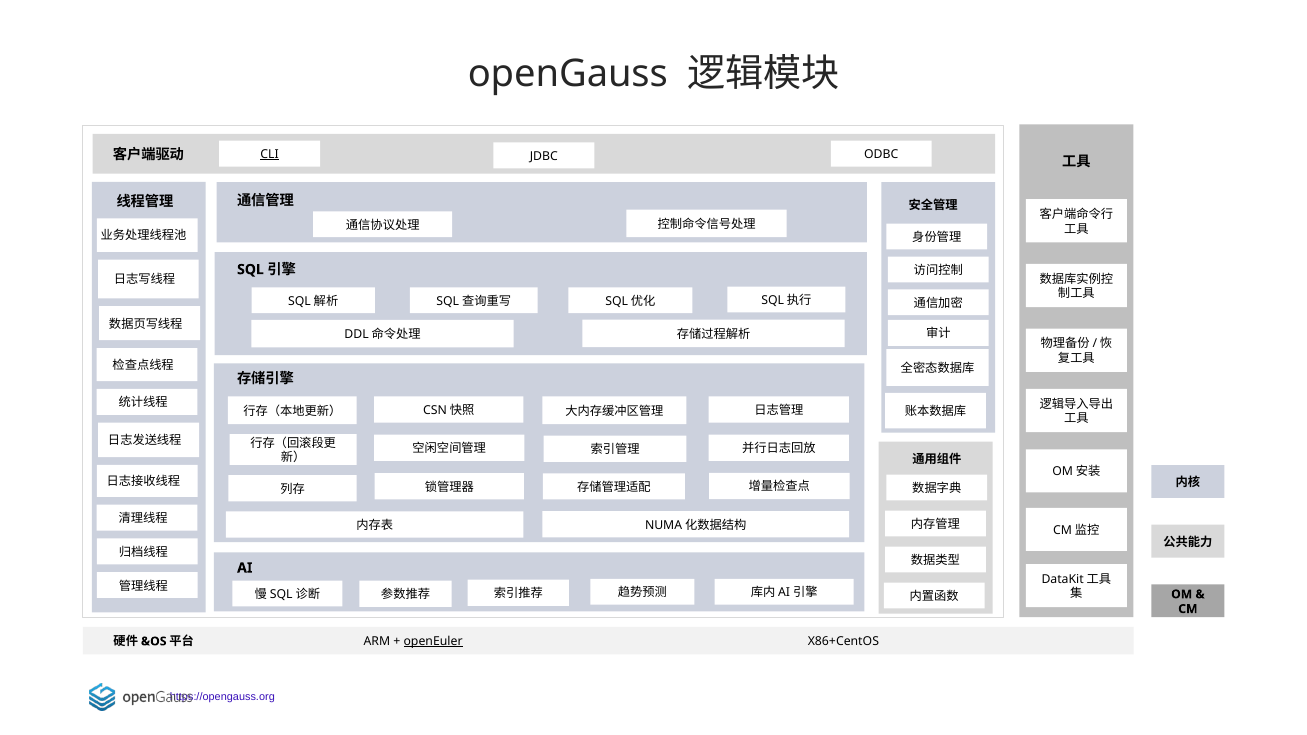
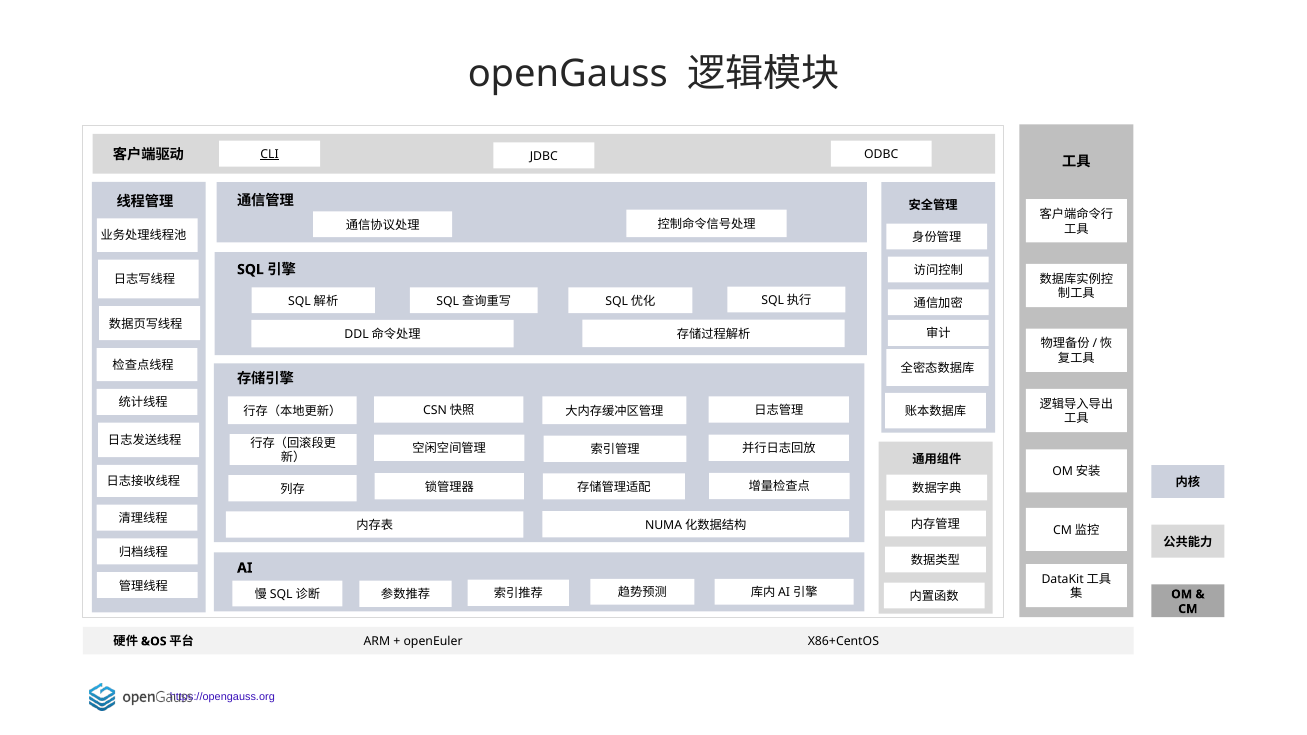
openEuler underline: present -> none (433, 641)
